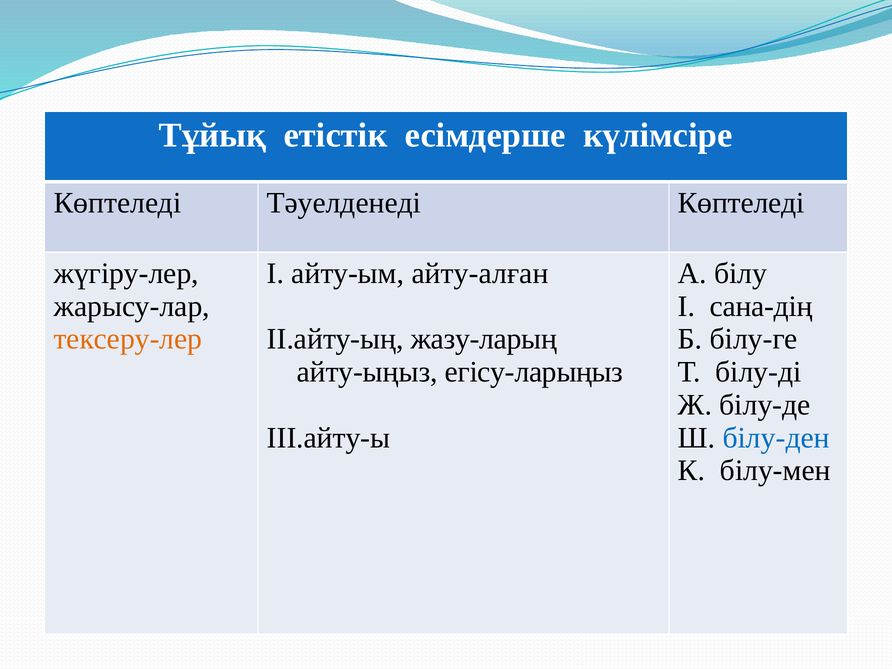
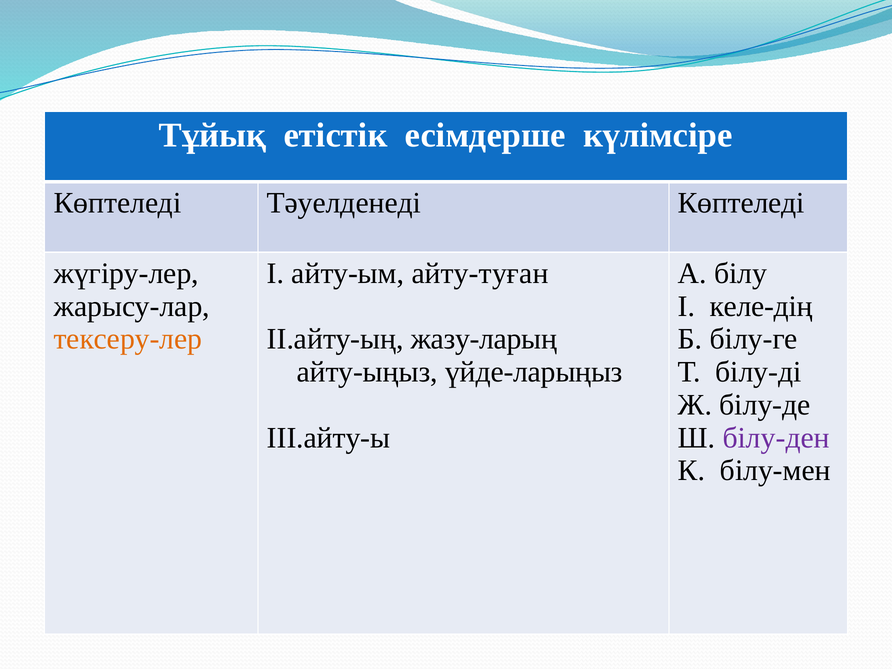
айту-алған: айту-алған -> айту-туған (480, 273)
сана-дің: сана-дің -> келе-дің (761, 306)
егісу-ларыңыз: егісу-ларыңыз -> үйде-ларыңыз (534, 372)
білу-ден colour: blue -> purple (776, 438)
